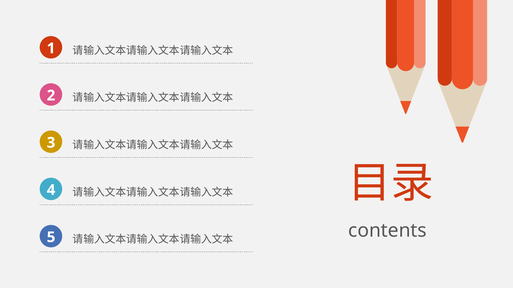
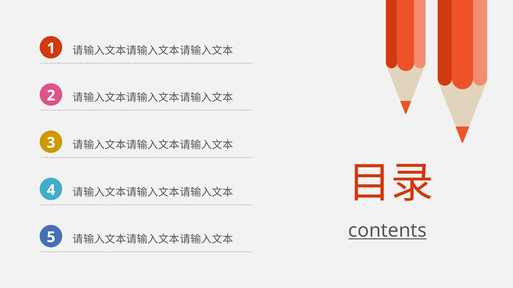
contents underline: none -> present (387, 231)
